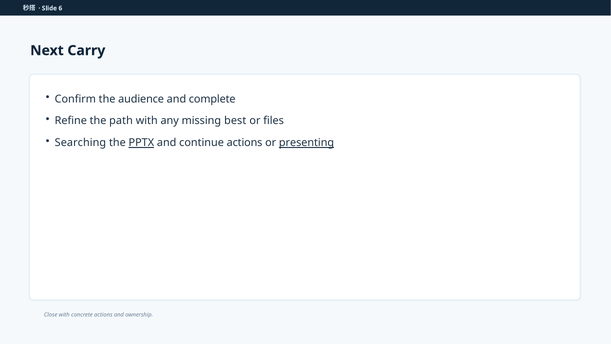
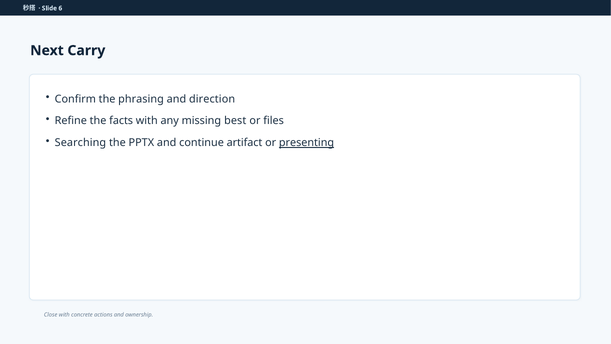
audience: audience -> phrasing (141, 99)
complete: complete -> direction (212, 99)
path: path -> facts (121, 121)
PPTX underline: present -> none (141, 143)
continue actions: actions -> artifact (245, 143)
